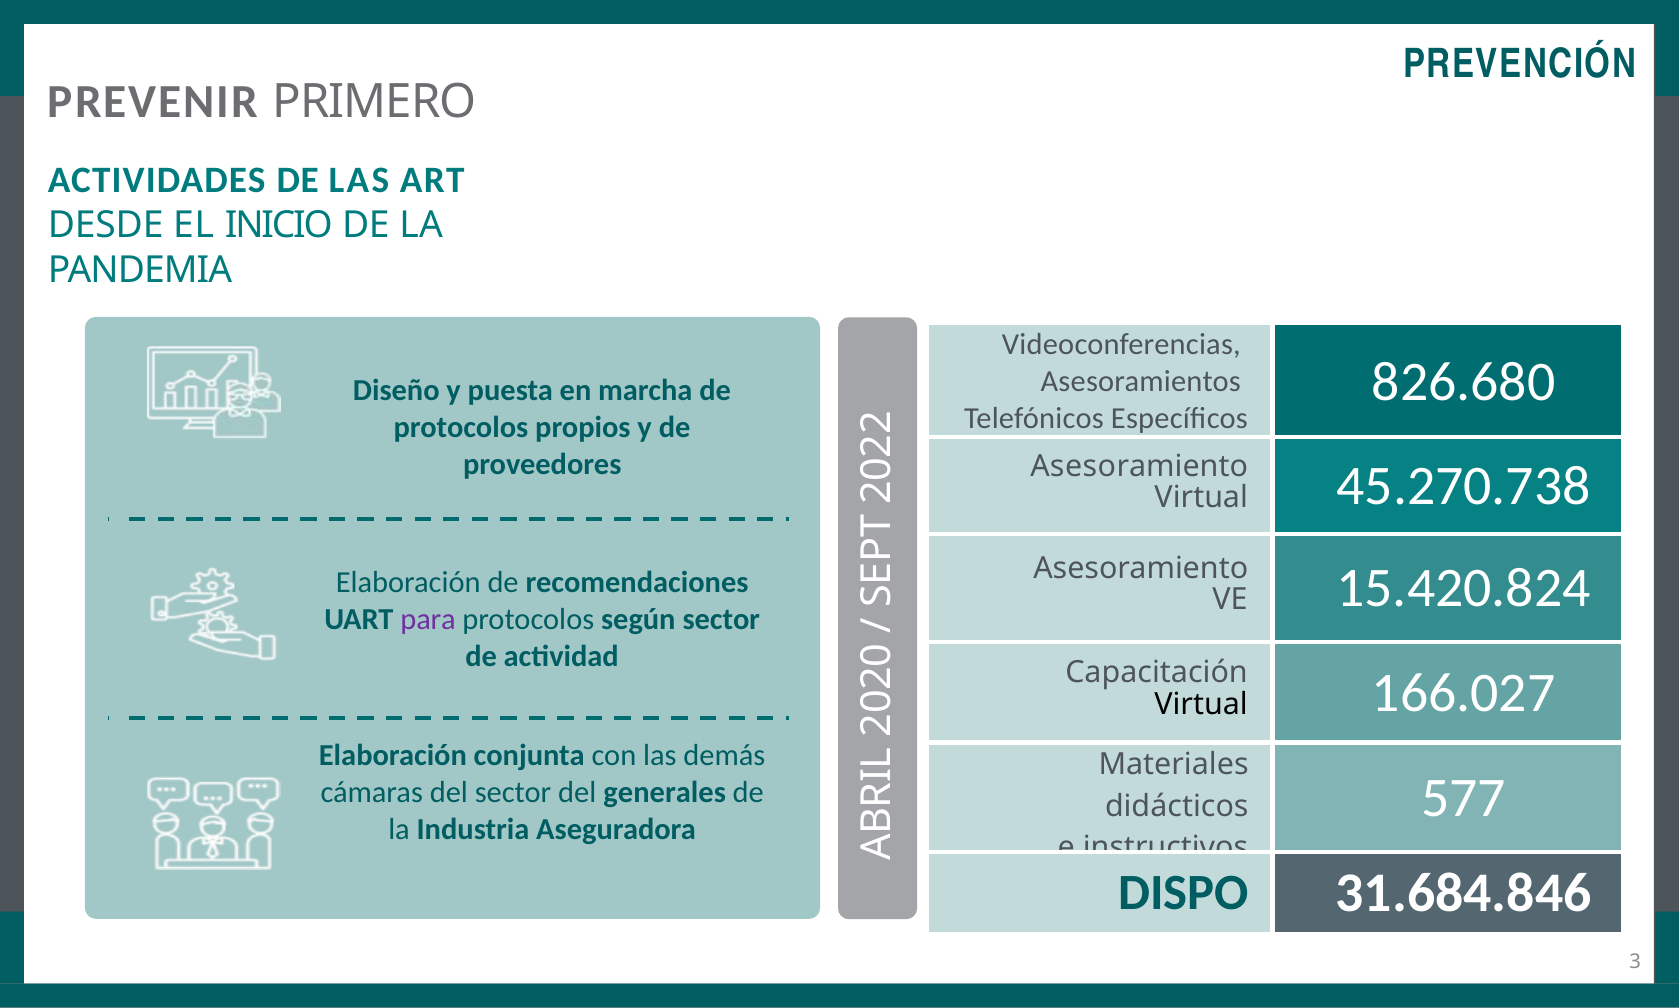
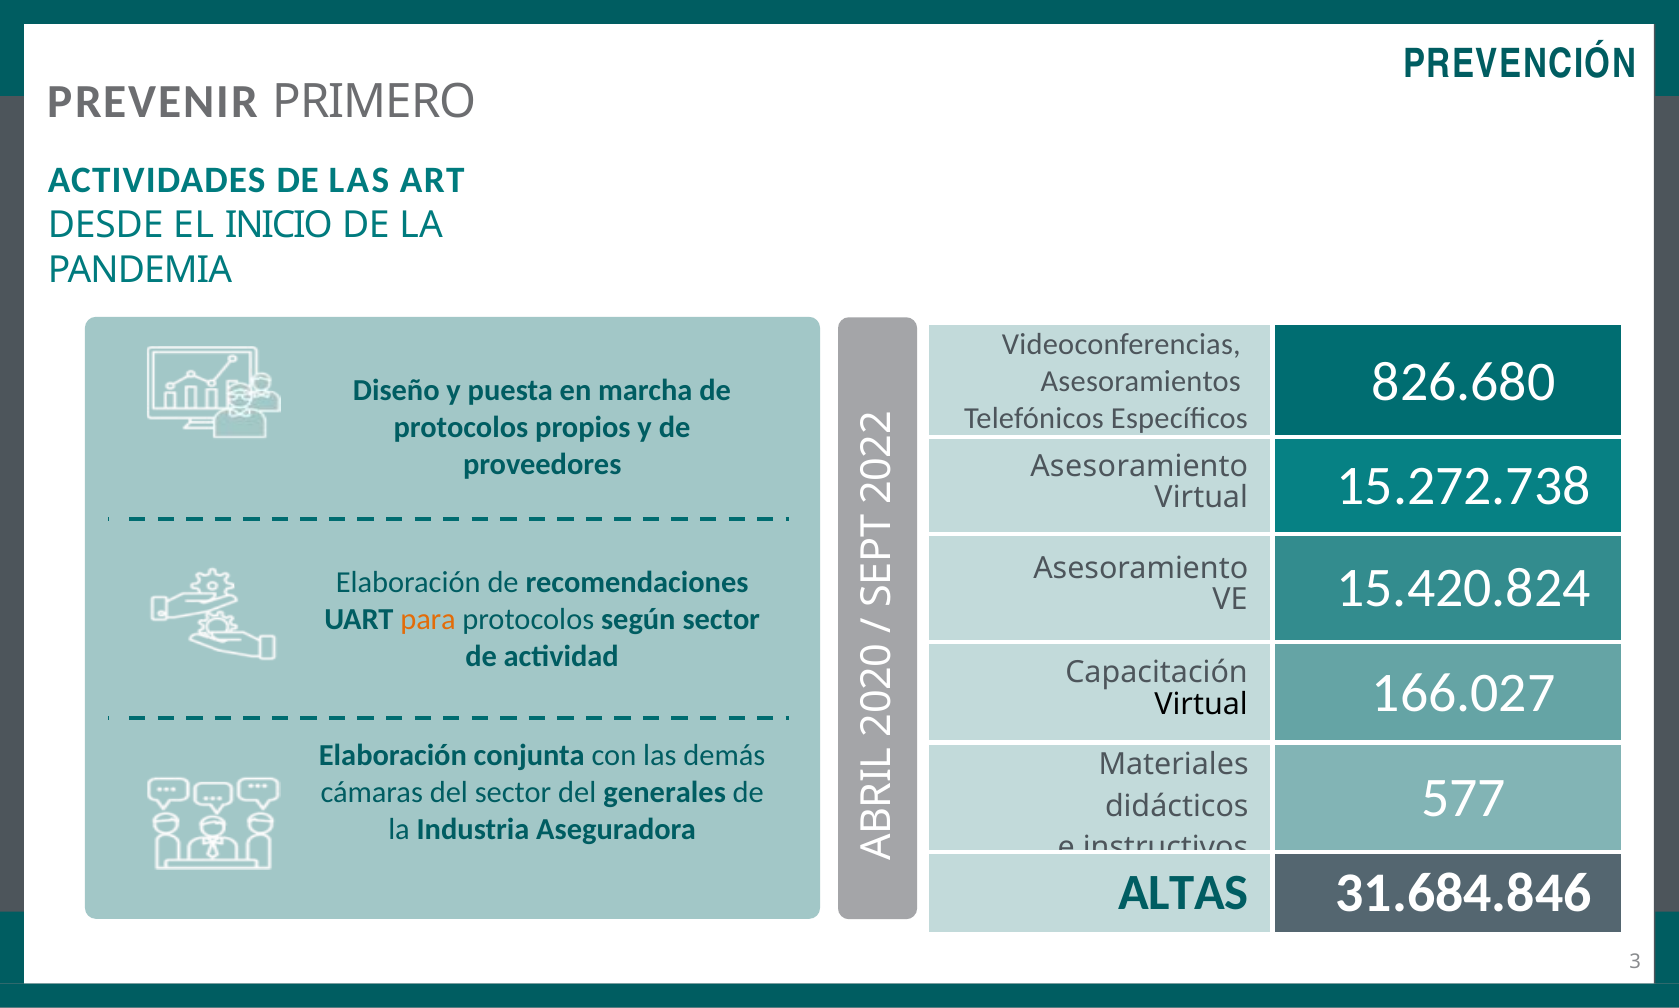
45.270.738: 45.270.738 -> 15.272.738 (1464, 486)
para colour: purple -> orange (428, 619)
DISPO: DISPO -> ALTAS (1184, 893)
